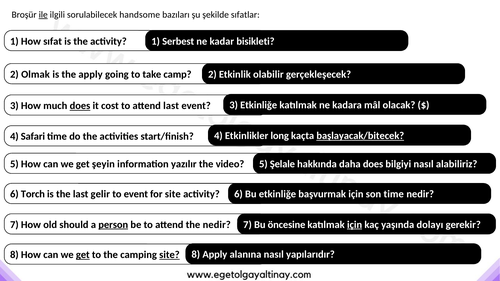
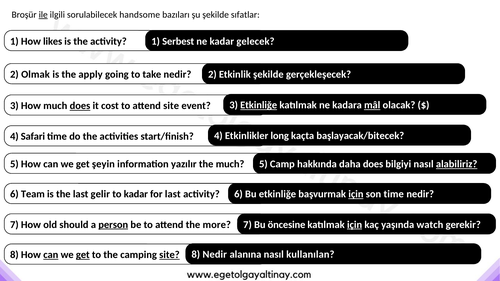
sıfat: sıfat -> likes (53, 41)
bisikleti: bisikleti -> gelecek (255, 41)
take camp: camp -> nedir (177, 74)
Etkinlik olabilir: olabilir -> şekilde (268, 74)
Etkinliğe underline: none -> present (259, 105)
mâl underline: none -> present (372, 105)
attend last: last -> site (171, 106)
başlayacak/bitecek underline: present -> none (360, 136)
the video: video -> much (230, 164)
Şelale: Şelale -> Camp (282, 164)
alabiliriz underline: none -> present (457, 164)
Torch: Torch -> Team (33, 194)
to event: event -> kadar (136, 194)
for site: site -> last (173, 194)
için underline: none -> present (356, 194)
the nedir: nedir -> more (217, 225)
dolayı: dolayı -> watch (430, 225)
8 Apply: Apply -> Nedir (215, 255)
yapılarıdır: yapılarıdır -> kullanılan (310, 255)
can underline: none -> present (51, 255)
